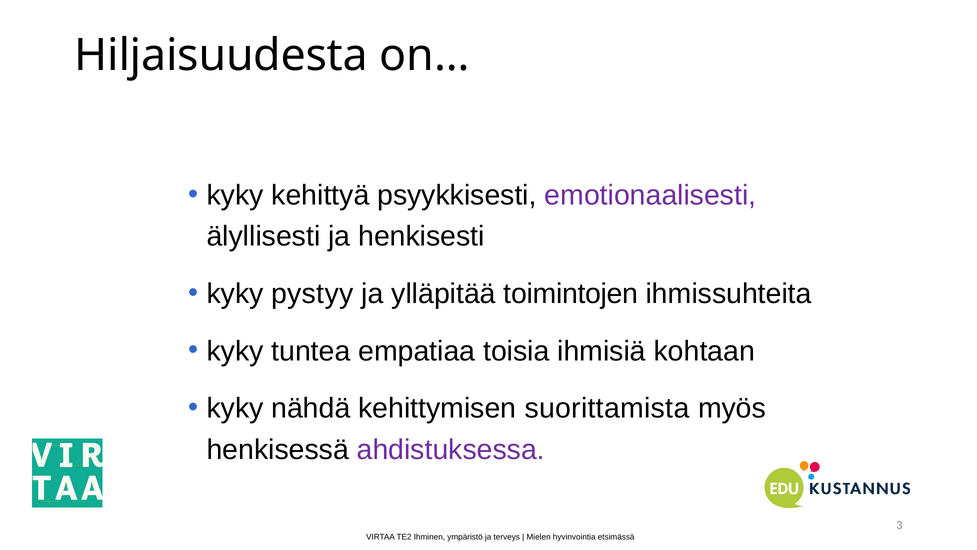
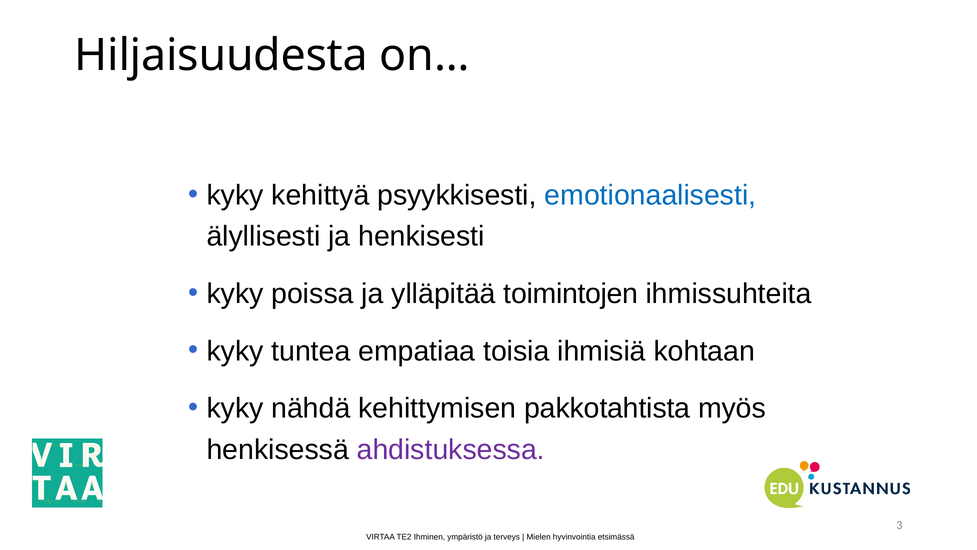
emotionaalisesti colour: purple -> blue (650, 195)
pystyy: pystyy -> poissa (312, 294)
suorittamista: suorittamista -> pakkotahtista (607, 408)
